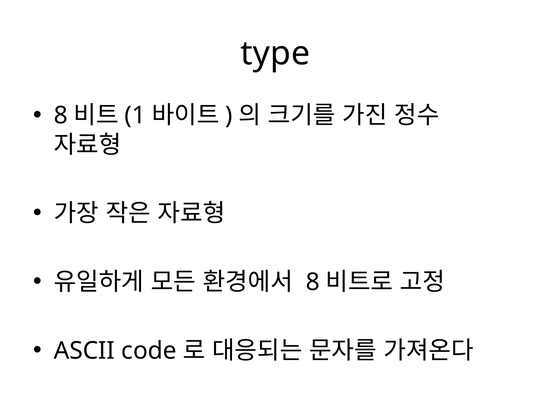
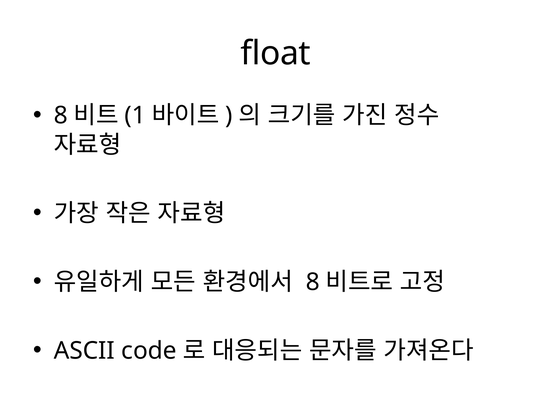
type: type -> float (276, 53)
